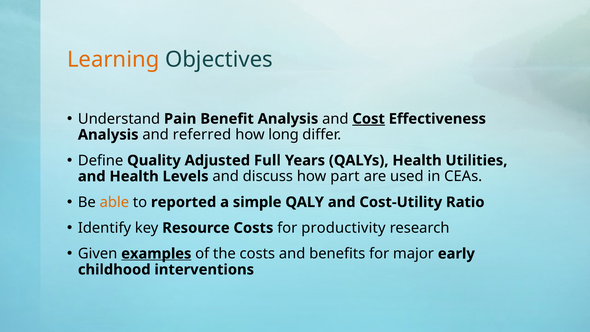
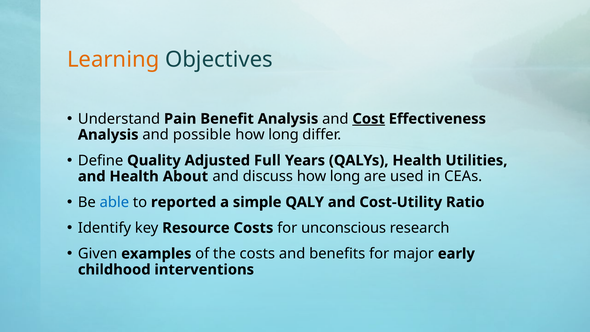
referred: referred -> possible (202, 135)
Levels: Levels -> About (185, 176)
discuss how part: part -> long (345, 176)
able colour: orange -> blue (114, 202)
productivity: productivity -> unconscious (344, 228)
examples underline: present -> none (156, 254)
